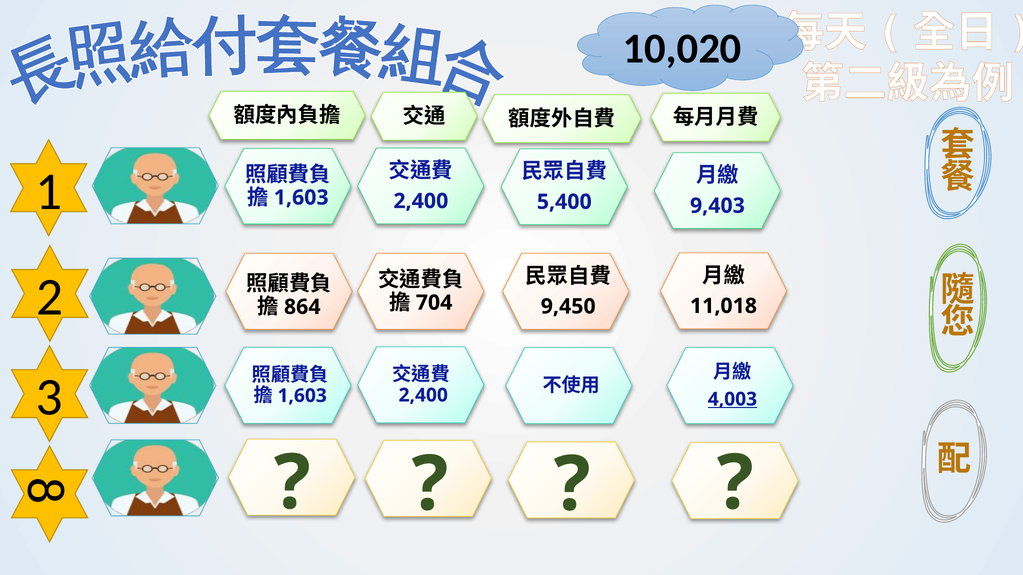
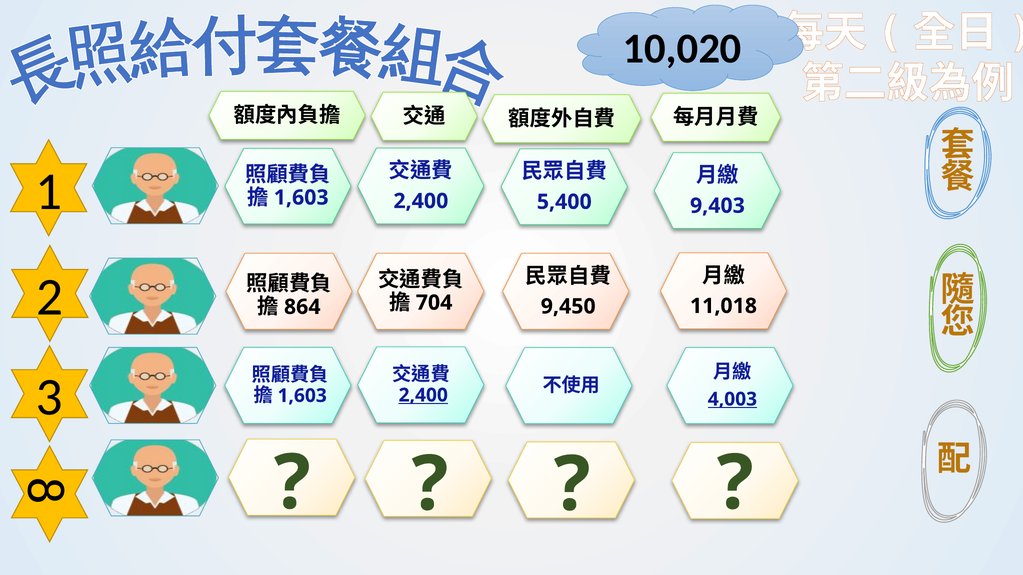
2,400 underline: none -> present (423, 395)
